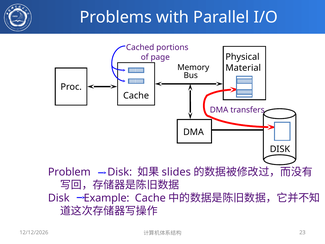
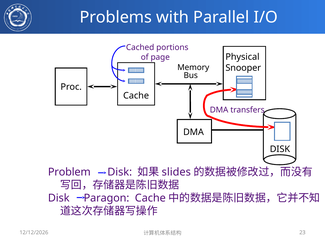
Material: Material -> Snooper (243, 68)
Example: Example -> Paragon (106, 198)
